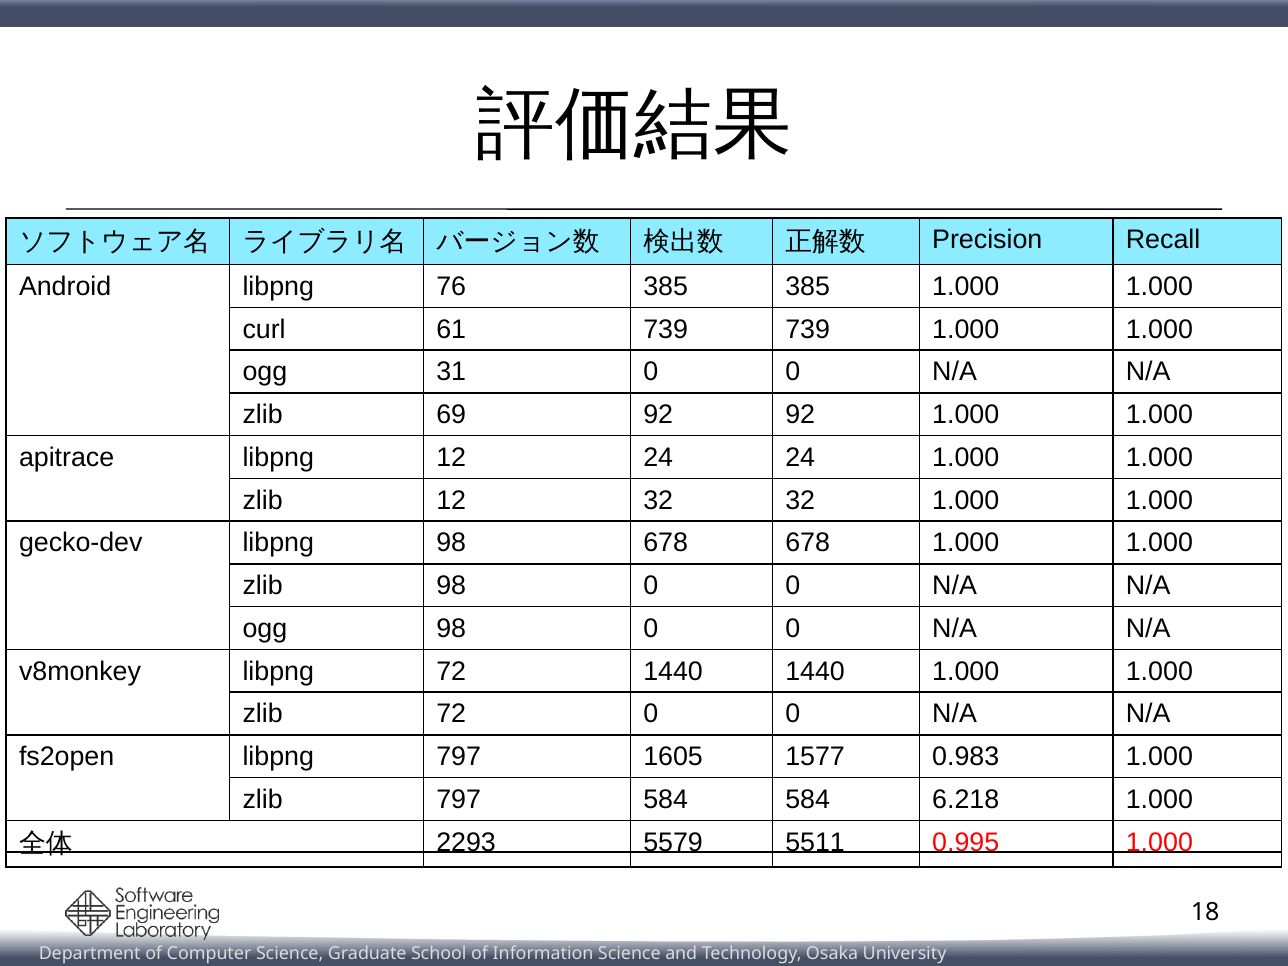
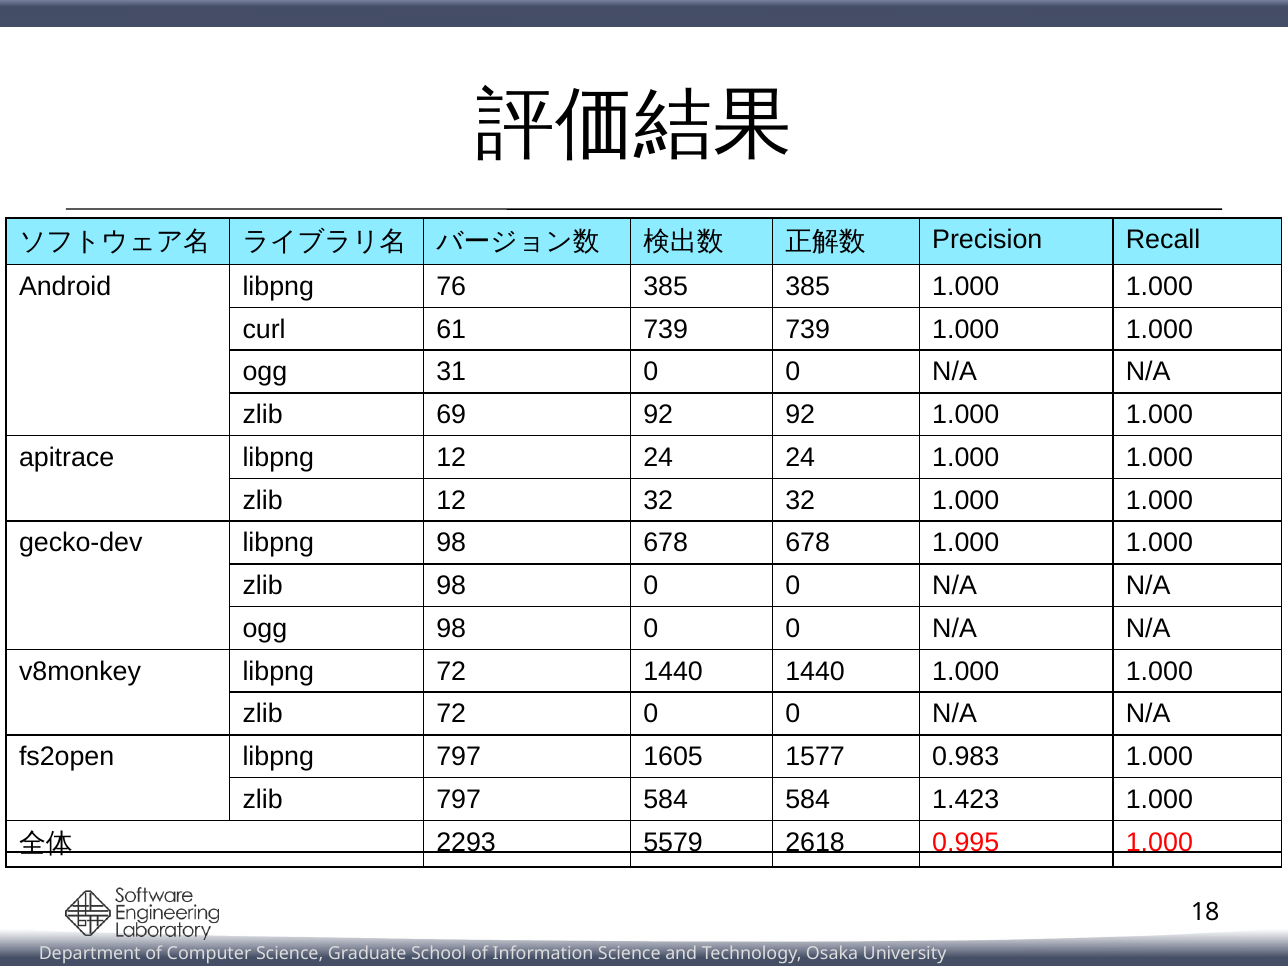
6.218: 6.218 -> 1.423 (966, 799)
5511: 5511 -> 2618 (815, 842)
